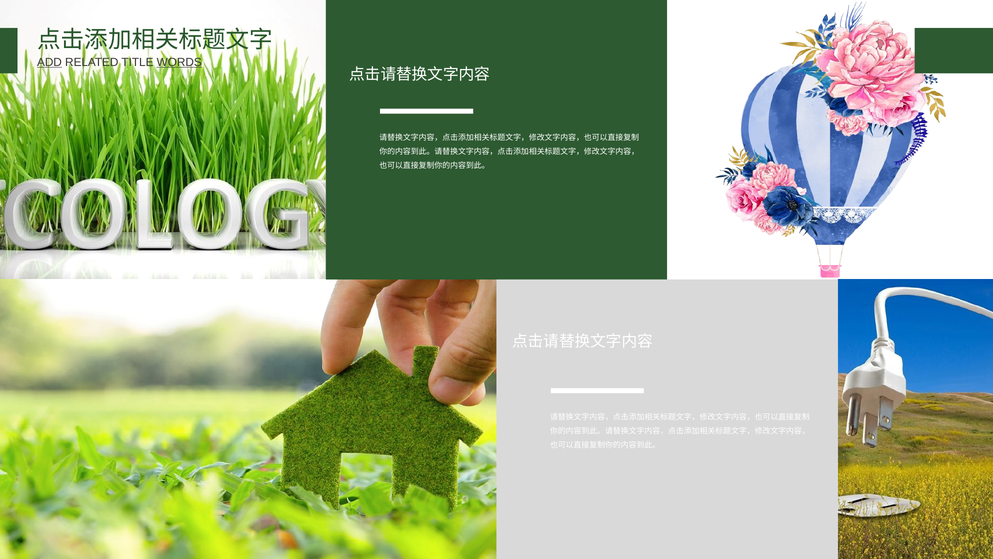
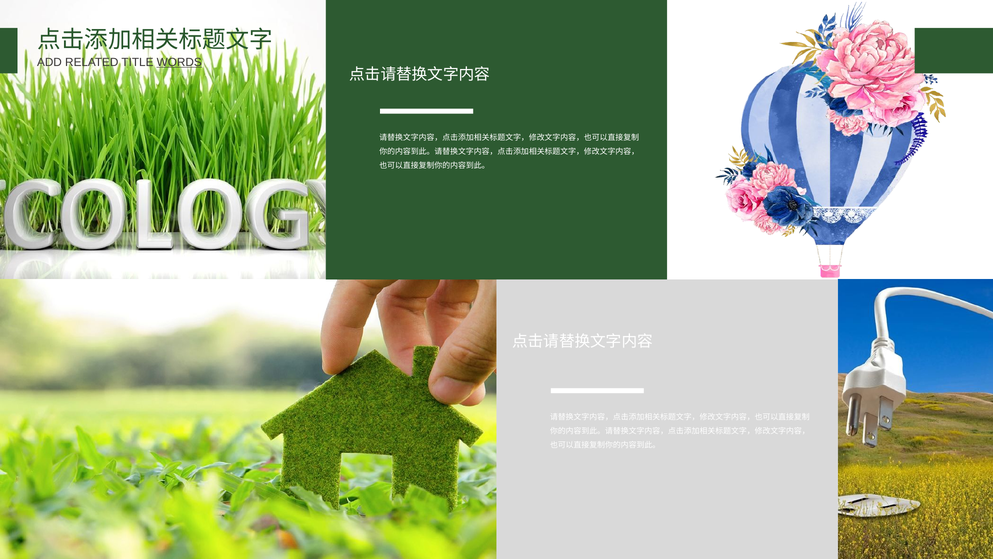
ADD underline: present -> none (49, 62)
